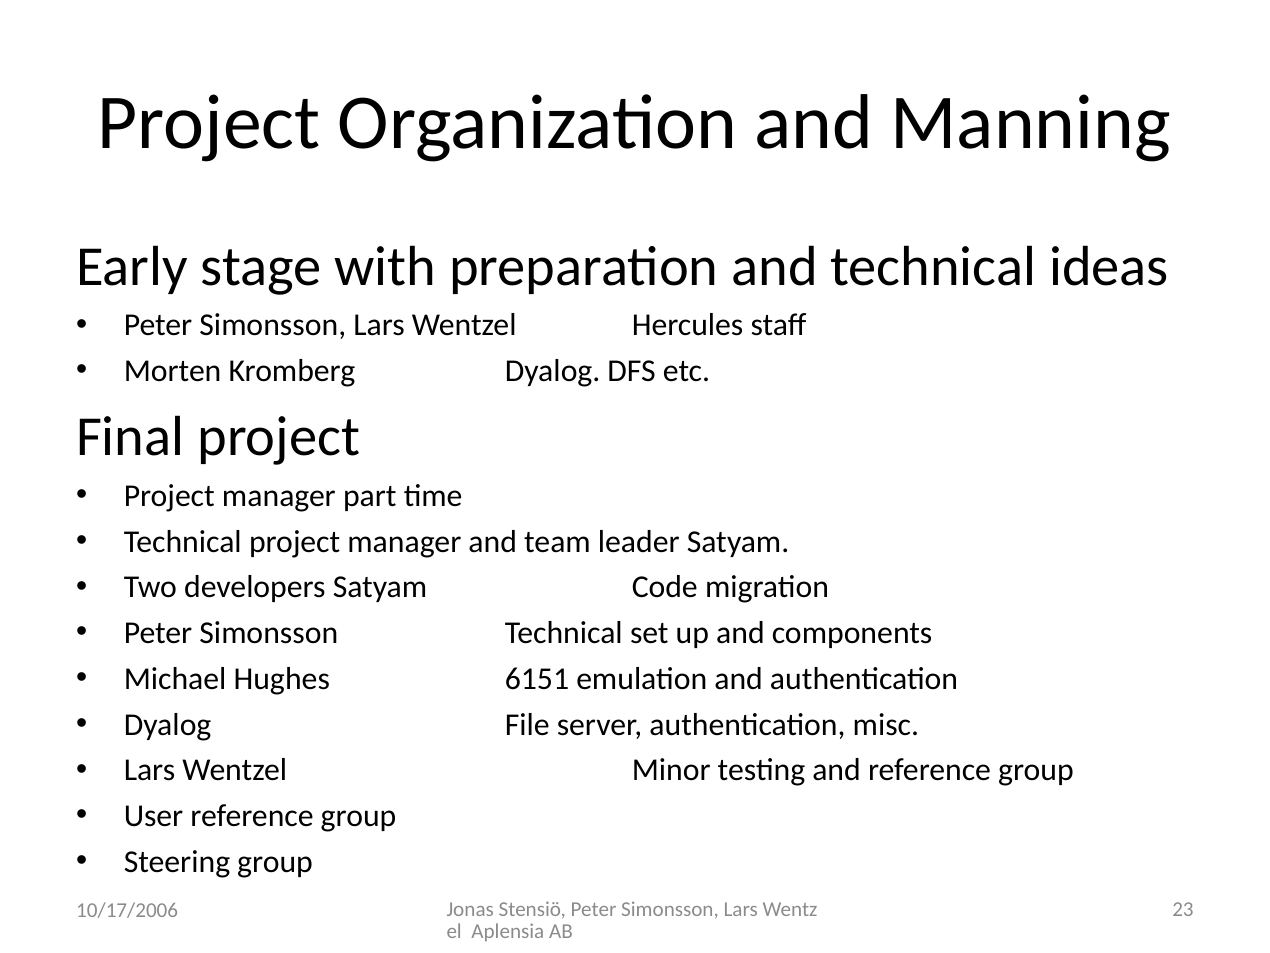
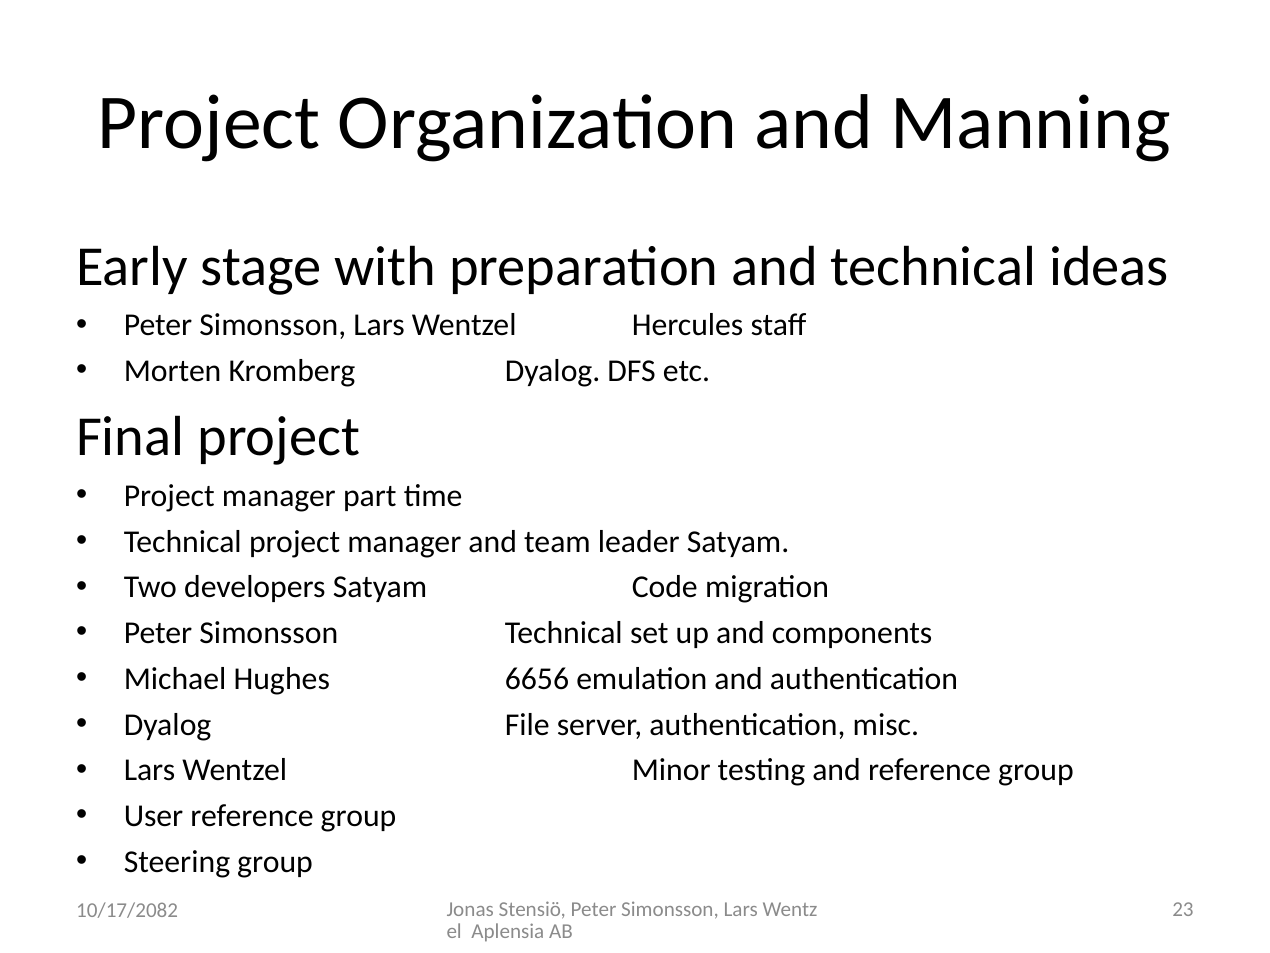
6151: 6151 -> 6656 (537, 678)
10/17/2006: 10/17/2006 -> 10/17/2082 (127, 910)
